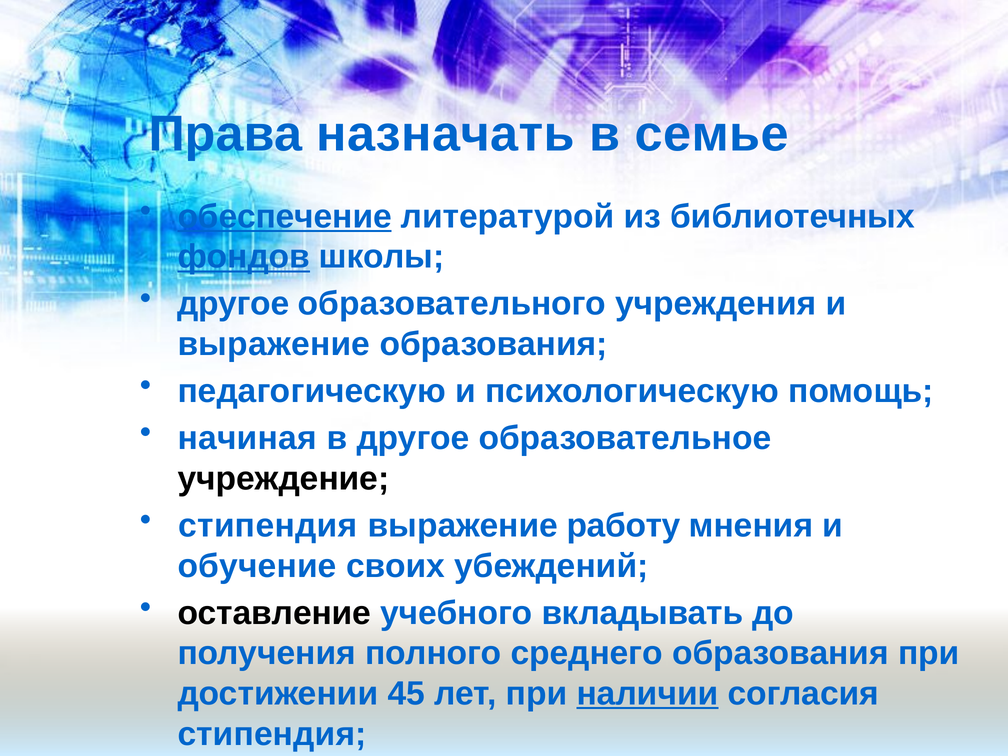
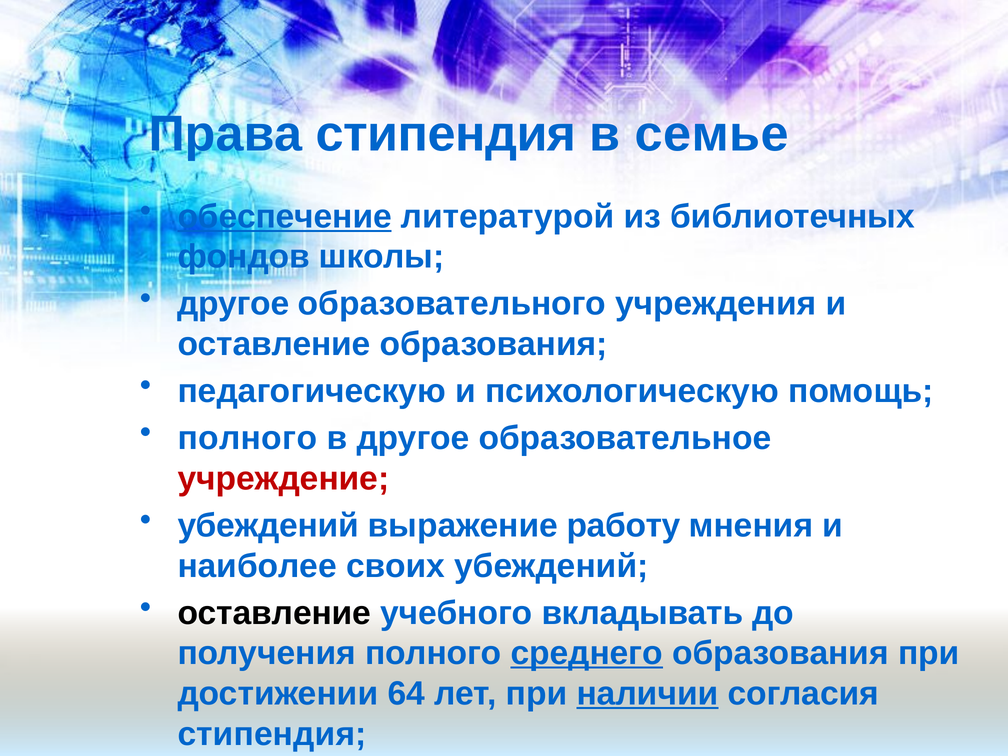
Права назначать: назначать -> стипендия (446, 134)
фондов underline: present -> none (244, 257)
выражение: выражение -> оставление (274, 344)
начиная: начиная -> полного (247, 438)
учреждение colour: black -> red (283, 479)
стипендия: стипендия -> убеждений (268, 526)
обучение: обучение -> наиболее (257, 566)
среднего underline: none -> present (587, 653)
45: 45 -> 64 (406, 694)
